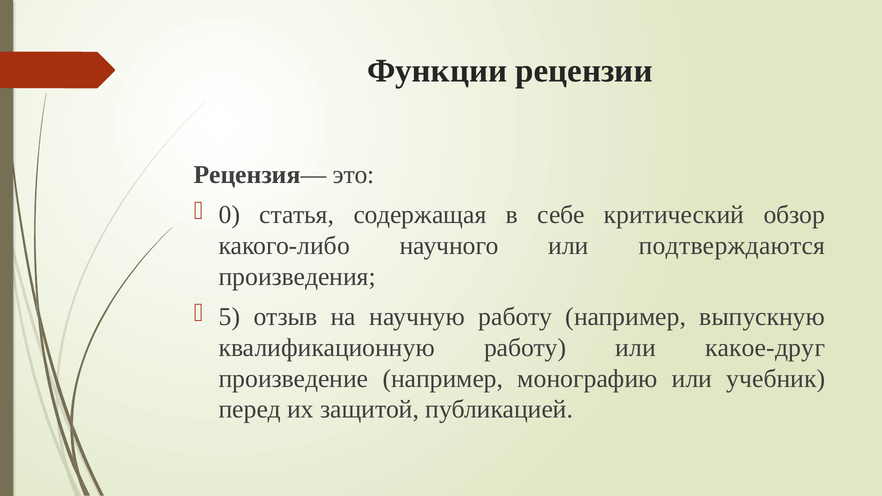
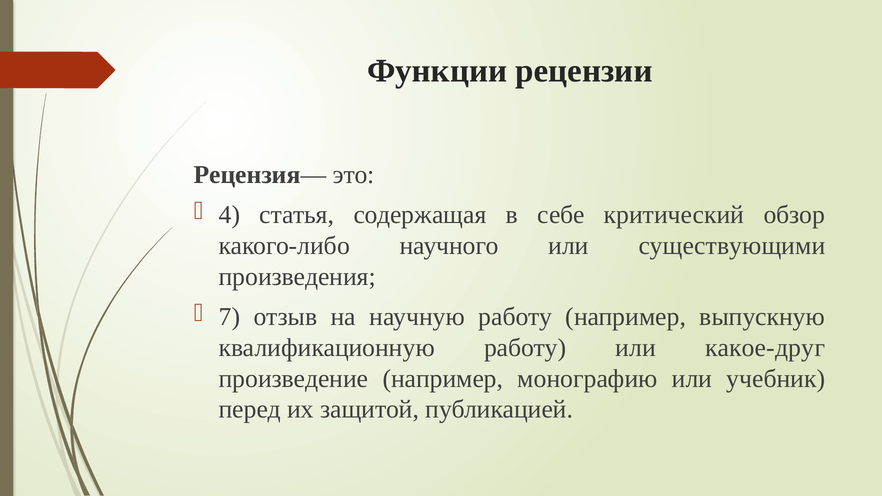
0: 0 -> 4 (229, 215)
подтверждаются: подтверждаются -> существующими (732, 246)
5: 5 -> 7 (229, 317)
